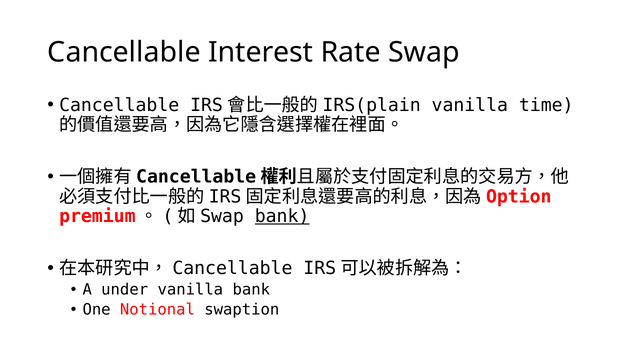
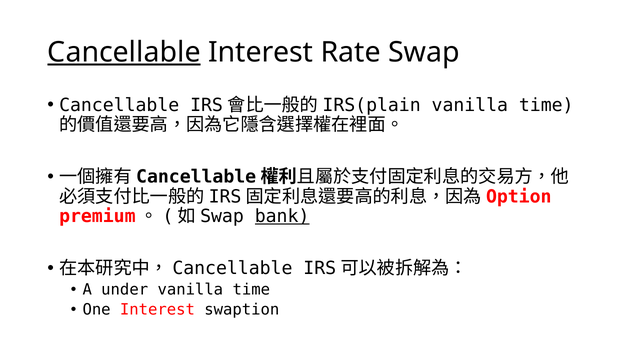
Cancellable underline: none -> present (124, 52)
bank: bank -> time (251, 290)
One Notional: Notional -> Interest (157, 310)
